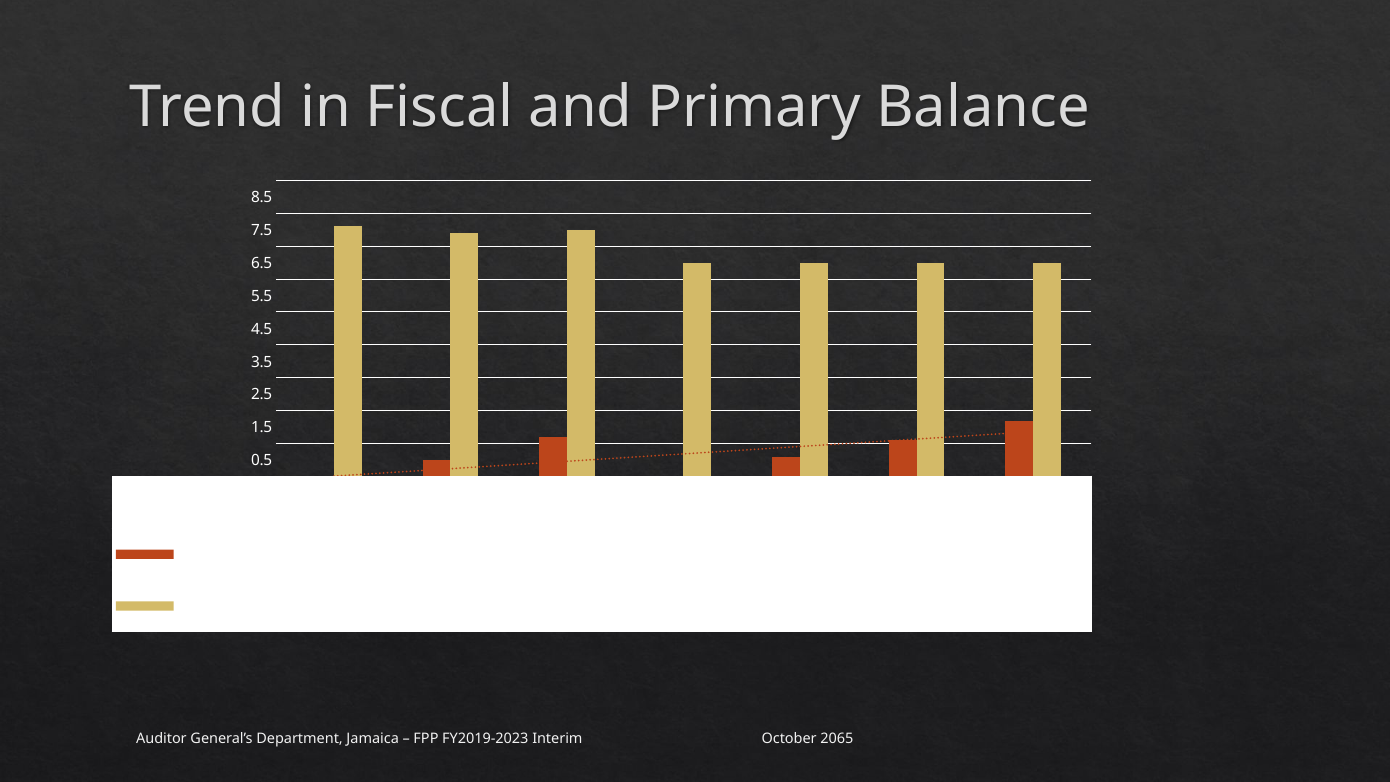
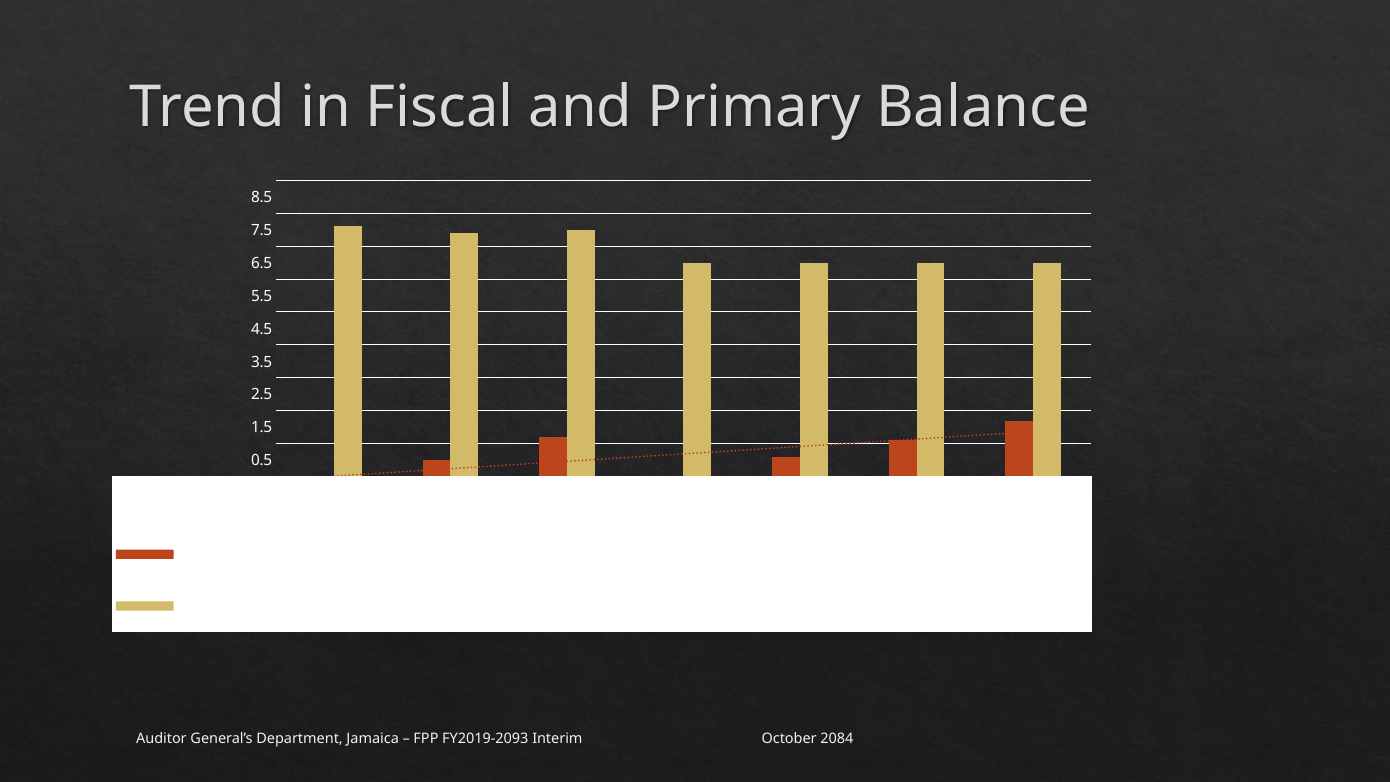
FY2019-2023: FY2019-2023 -> FY2019-2093 (485, 739)
2065: 2065 -> 2084 (837, 739)
